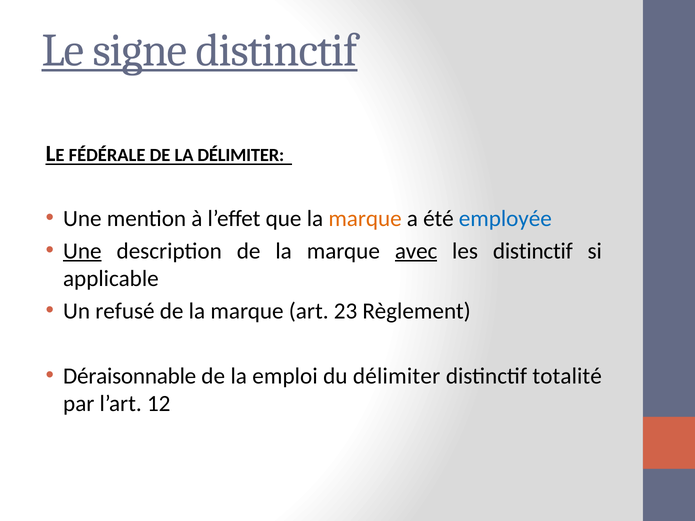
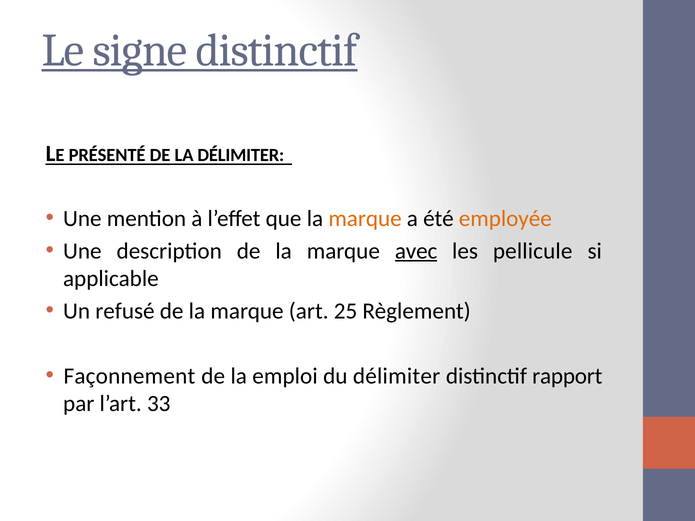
FÉDÉRALE: FÉDÉRALE -> PRÉSENTÉ (107, 155)
employée colour: blue -> orange (505, 219)
Une underline: present -> none (82, 251)
les distinctif: distinctif -> pellicule (533, 251)
23: 23 -> 25 (346, 311)
Déraisonnable: Déraisonnable -> Façonnement (129, 376)
totalité: totalité -> rapport (567, 376)
12: 12 -> 33 (159, 404)
